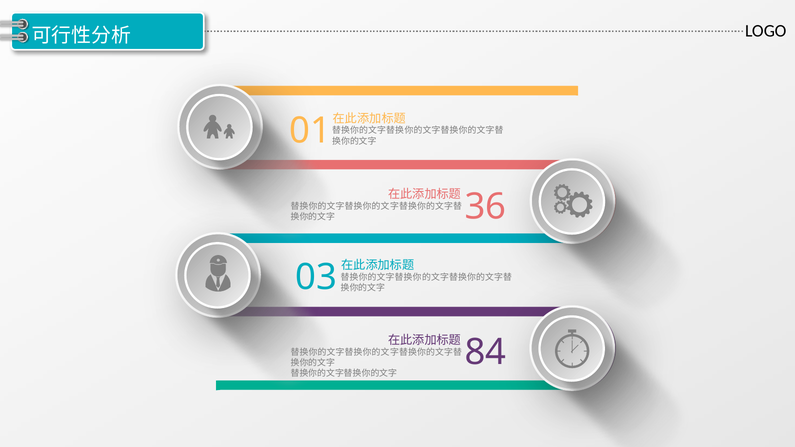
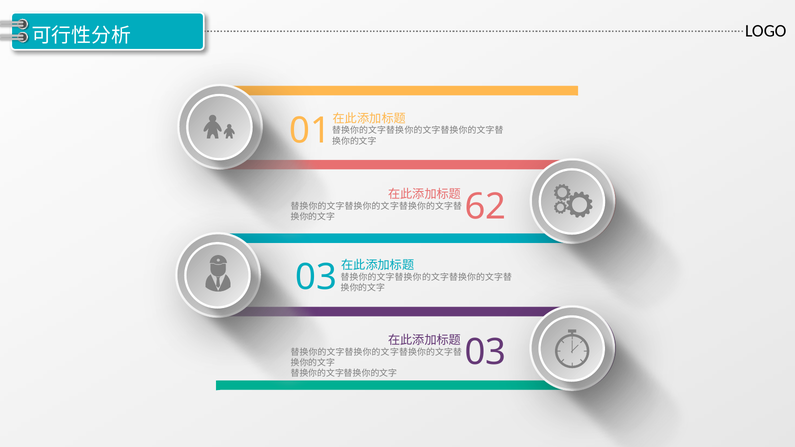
36: 36 -> 62 (485, 207)
84: 84 -> 03 (485, 353)
